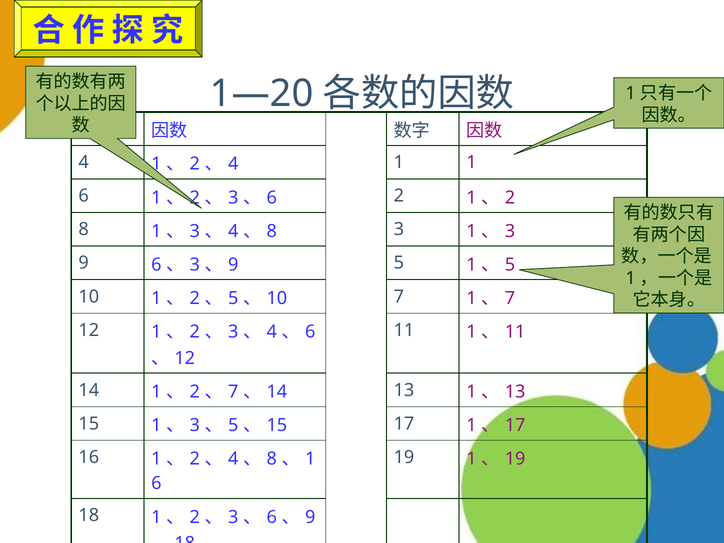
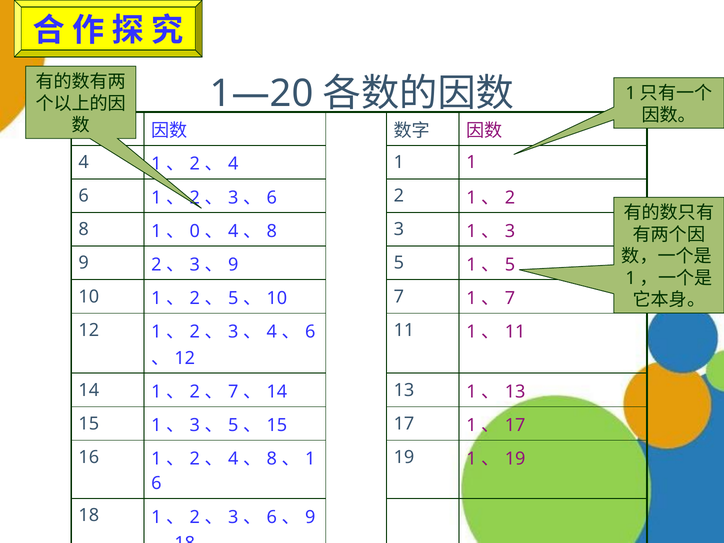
3: 3 -> 0 (195, 231)
9 6: 6 -> 2 (156, 265)
